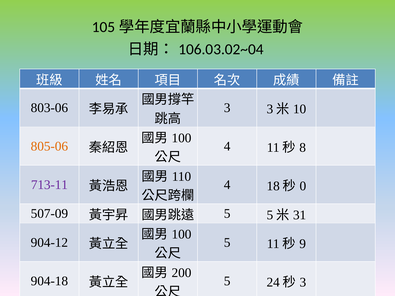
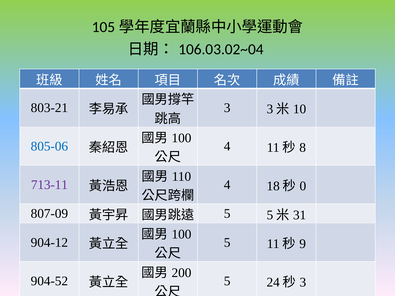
803-06: 803-06 -> 803-21 (49, 108)
805-06 colour: orange -> blue (49, 146)
507-09: 507-09 -> 807-09 (49, 214)
904-18: 904-18 -> 904-52 (49, 281)
